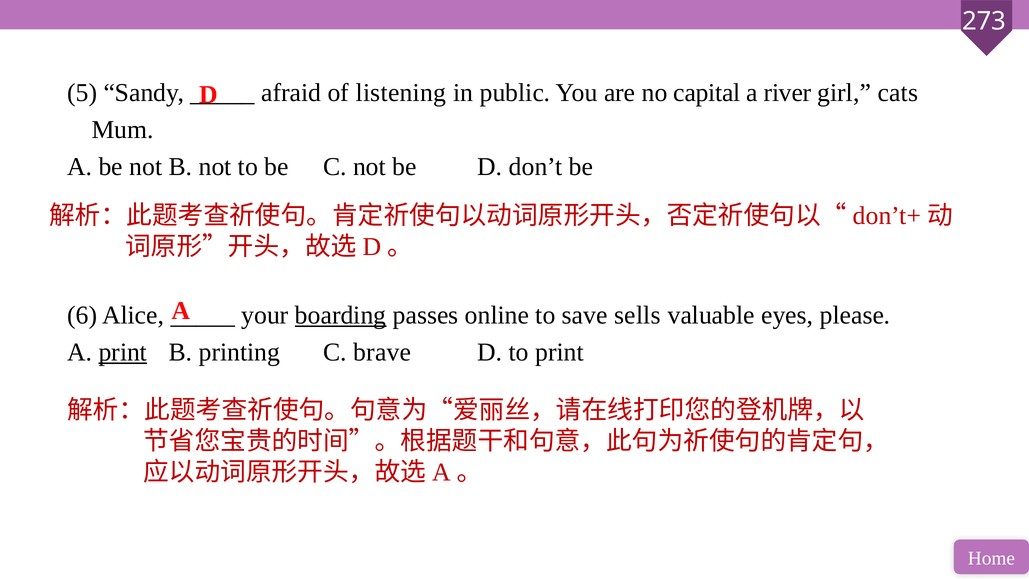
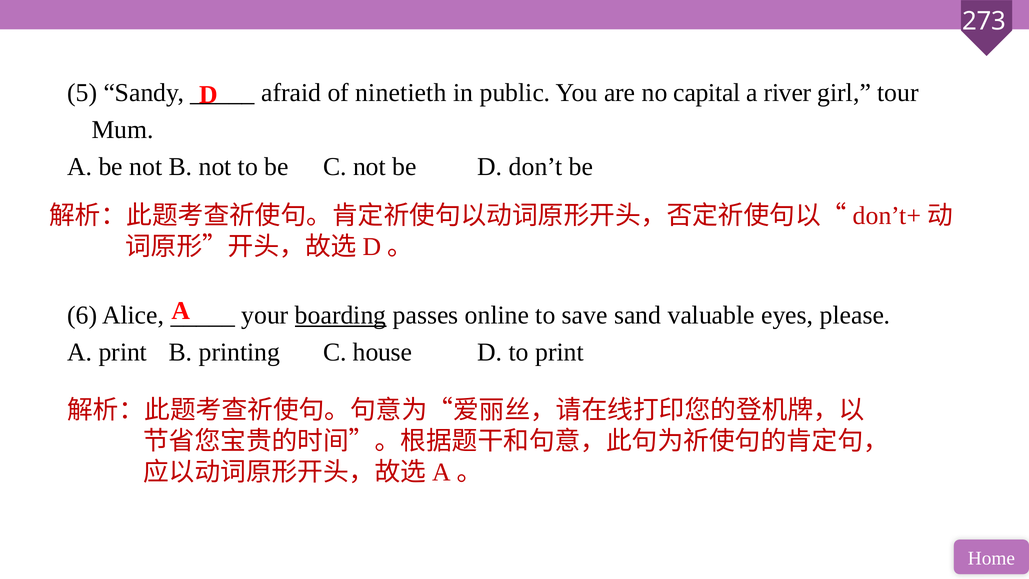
listening: listening -> ninetieth (401, 93)
cats: cats -> tour (898, 93)
sells: sells -> sand (638, 315)
print underline: present -> none (123, 352)
brave: brave -> house (382, 352)
